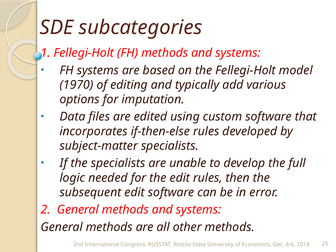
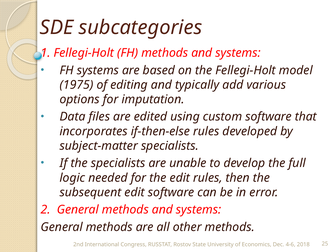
1970: 1970 -> 1975 (77, 85)
